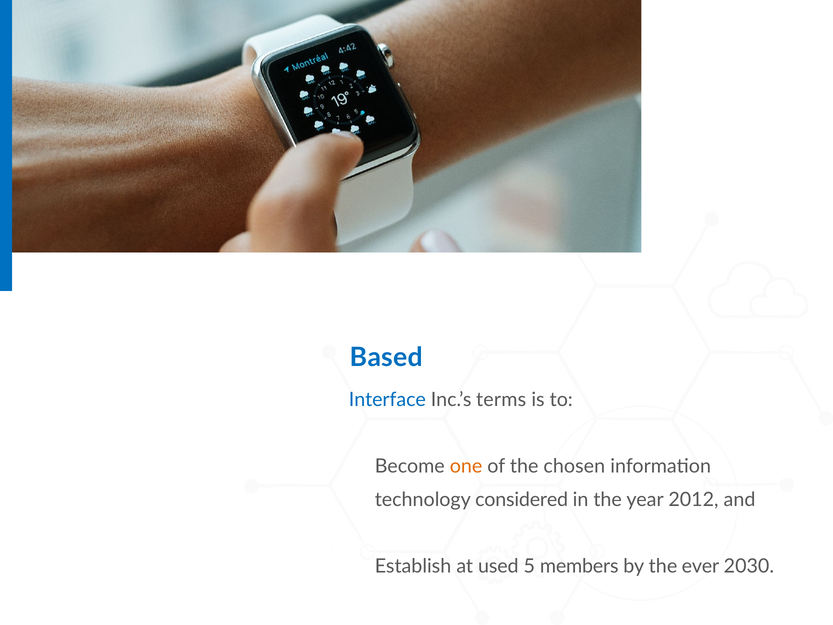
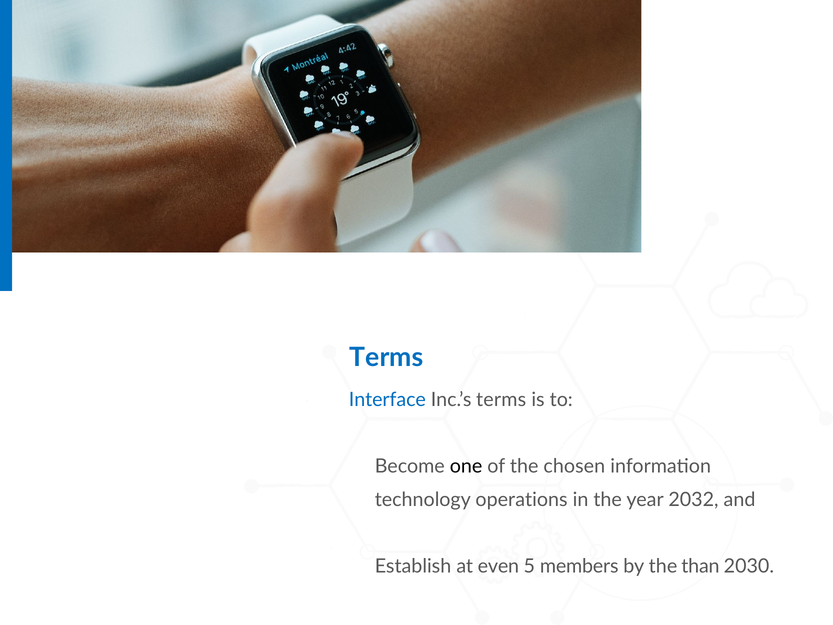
Based: Based -> Terms (386, 357)
one colour: orange -> black (466, 466)
considered: considered -> operations (522, 499)
2012: 2012 -> 2032 (693, 499)
used: used -> even (498, 566)
ever: ever -> than (700, 566)
